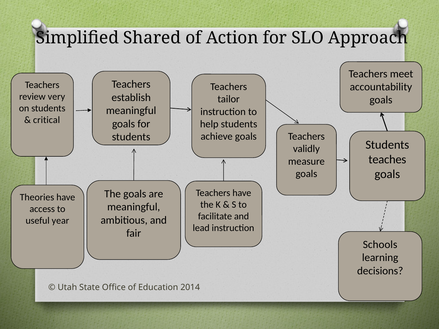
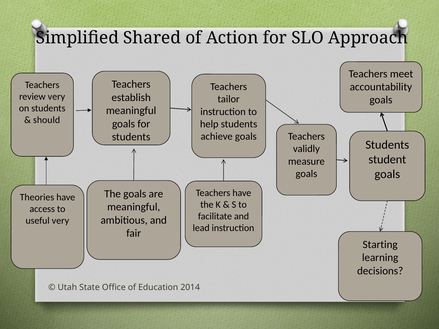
critical: critical -> should (47, 120)
teaches: teaches -> student (387, 160)
useful year: year -> very (60, 221)
Schools: Schools -> Starting (380, 245)
